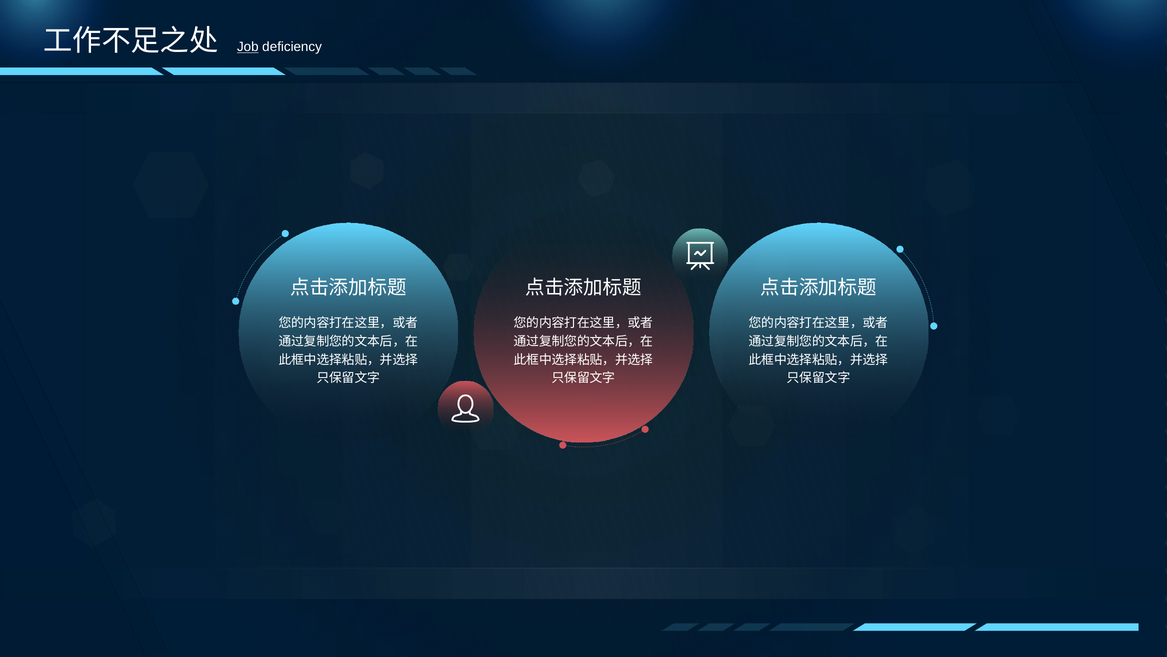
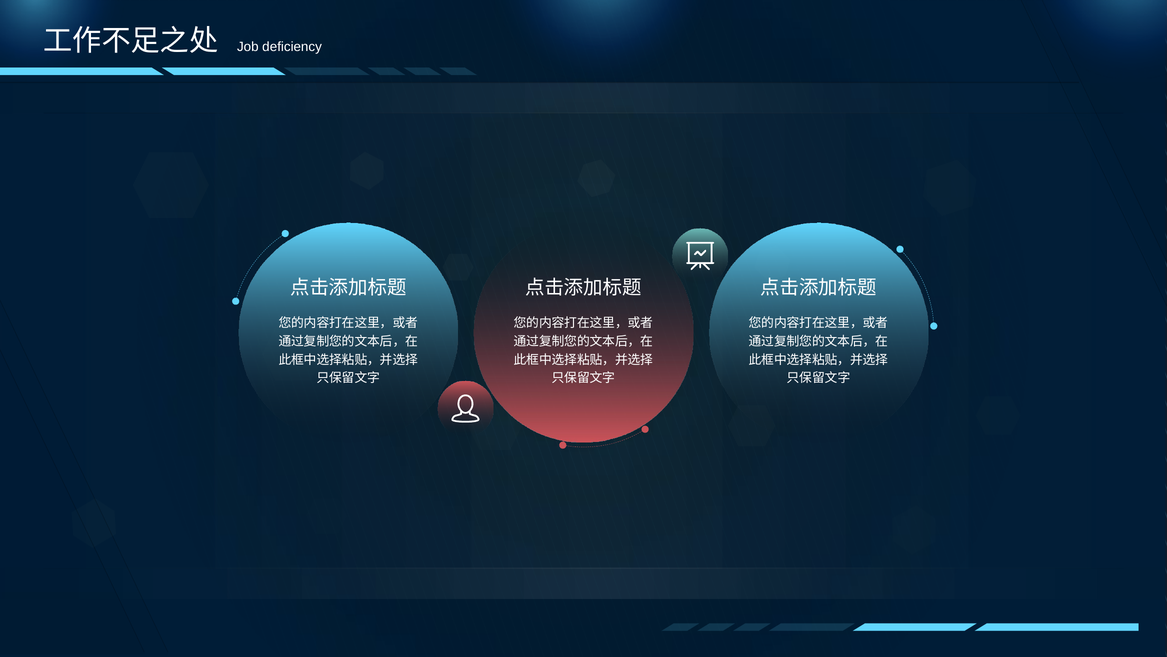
Job underline: present -> none (248, 47)
